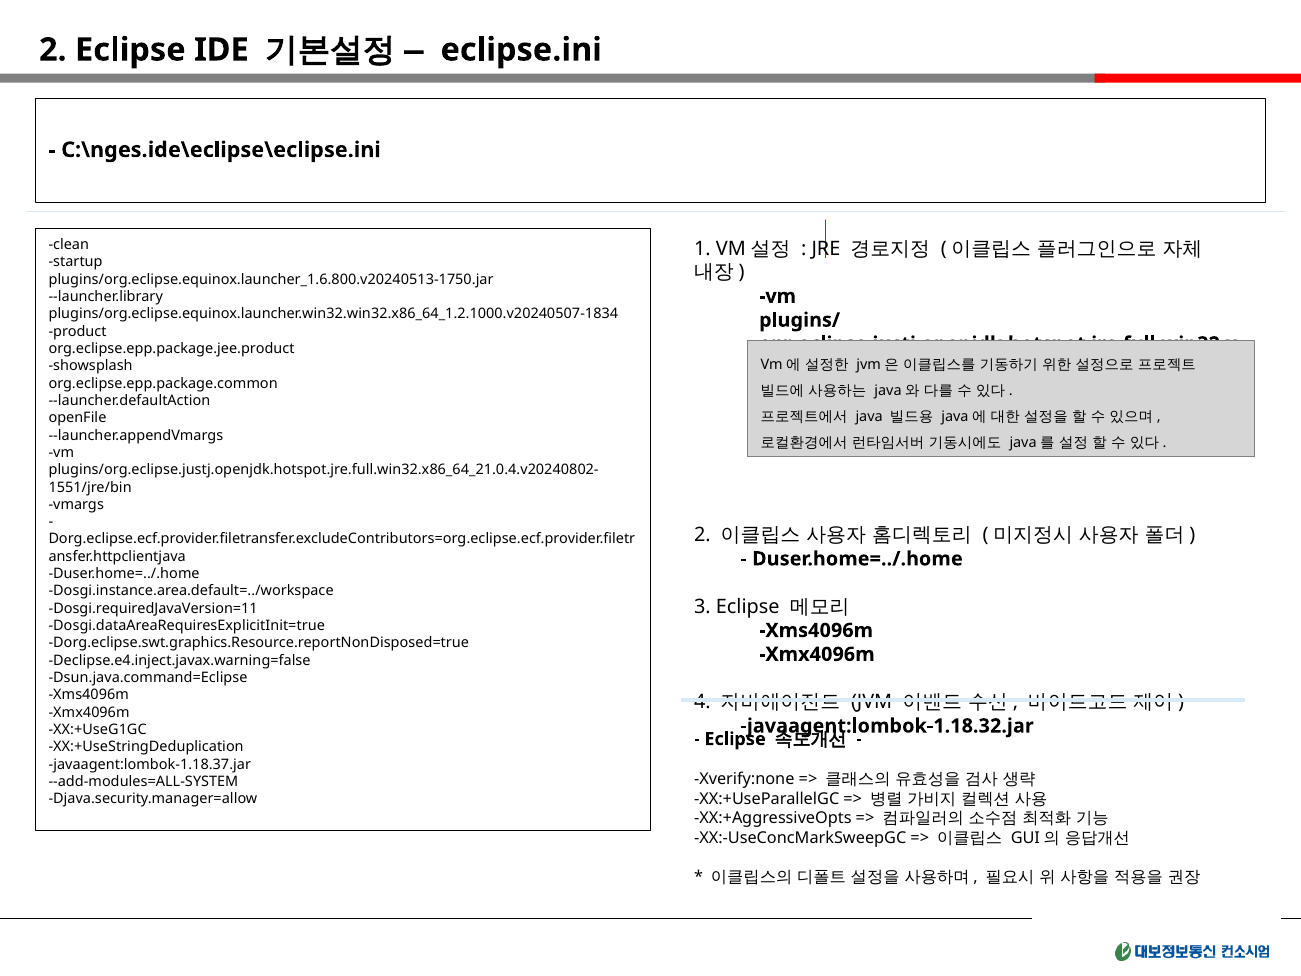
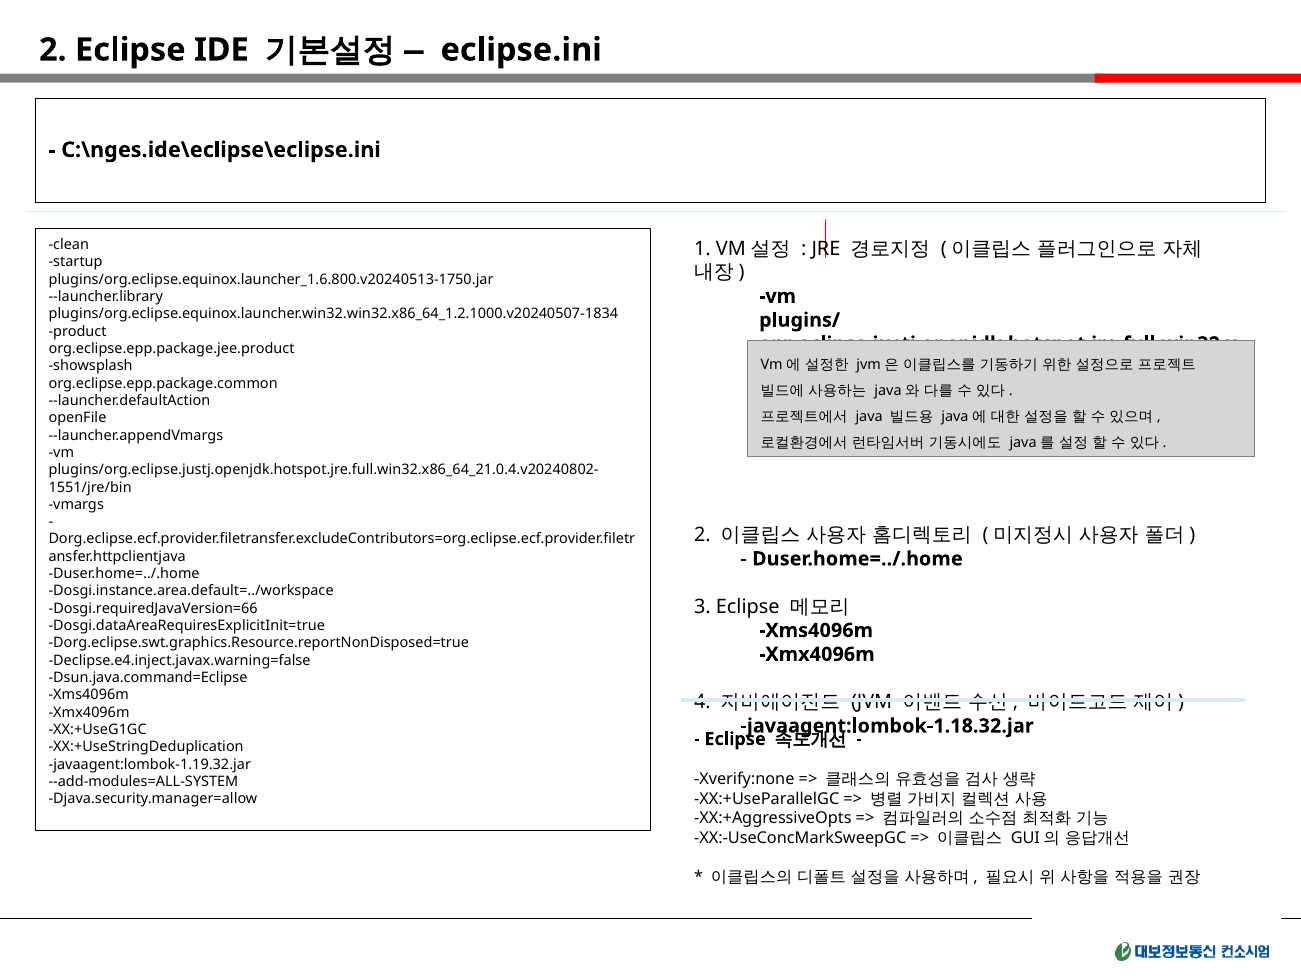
Dosgi.requiredJavaVersion=11: Dosgi.requiredJavaVersion=11 -> Dosgi.requiredJavaVersion=66 (153, 608)
javaagent:lombok-1.18.37.jar: javaagent:lombok-1.18.37.jar -> javaagent:lombok-1.19.32.jar (150, 764)
